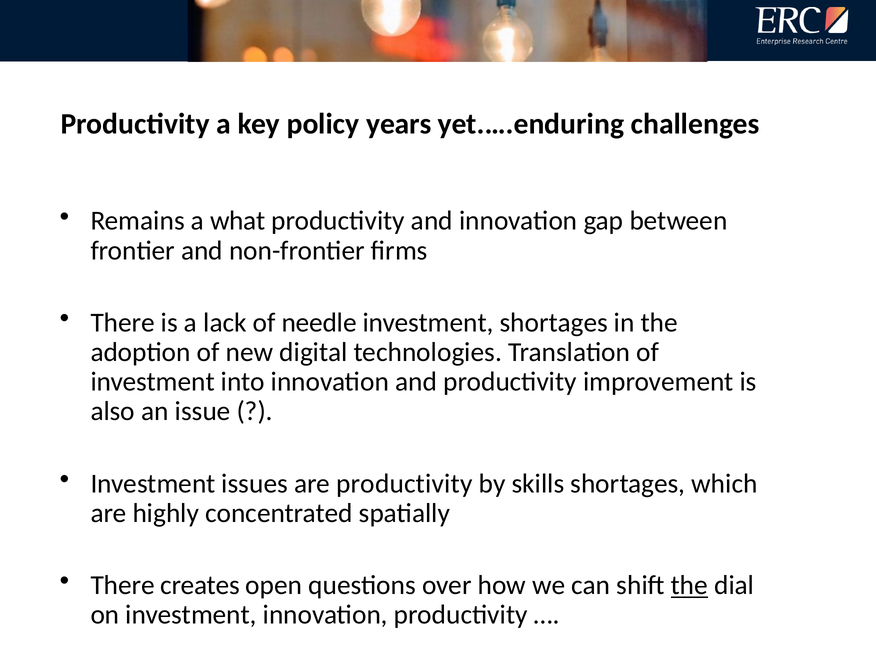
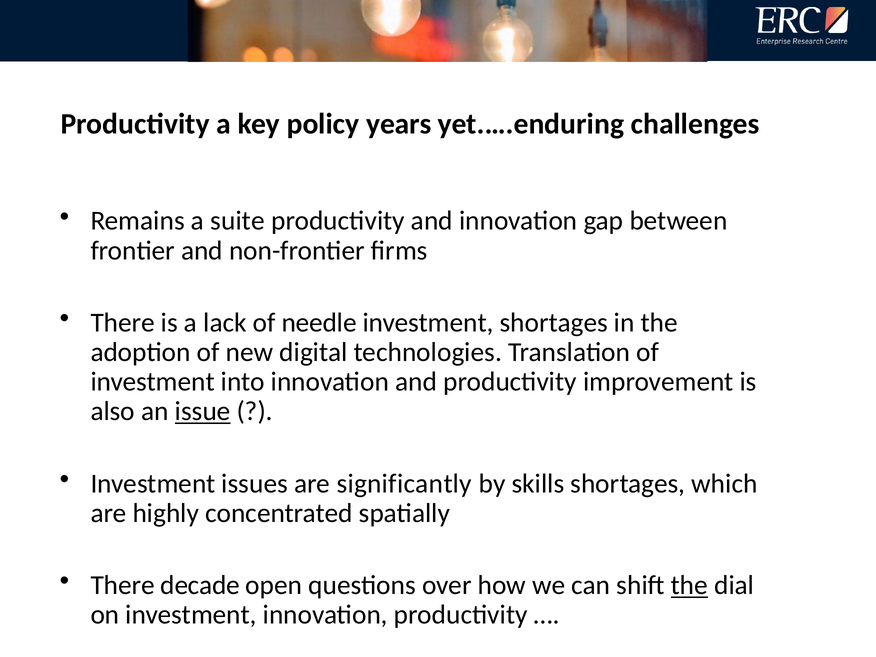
what: what -> suite (238, 221)
issue underline: none -> present (203, 411)
are productivity: productivity -> significantly (404, 484)
creates: creates -> decade (200, 585)
